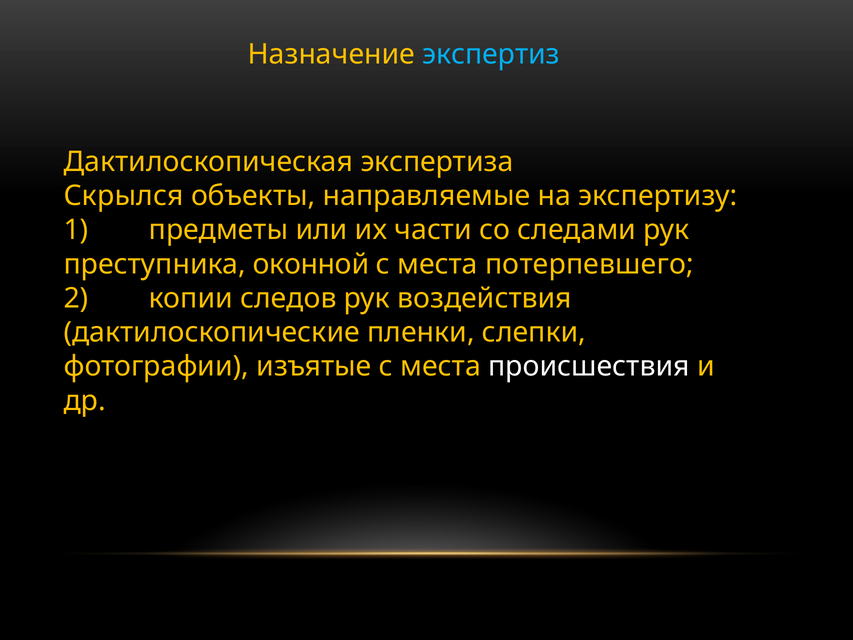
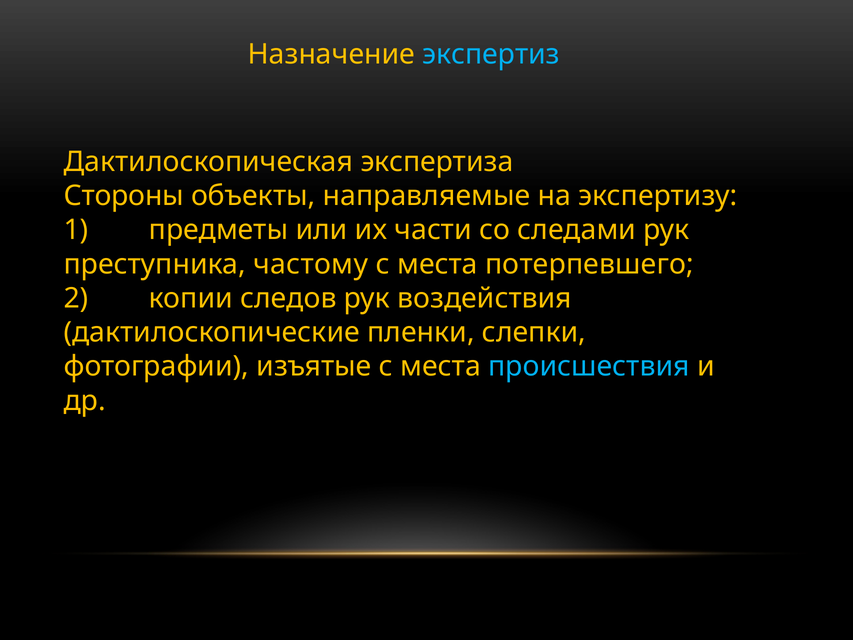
Скрылся: Скрылся -> Стороны (124, 196)
оконной: оконной -> частому (311, 264)
происшествия colour: white -> light blue (589, 366)
